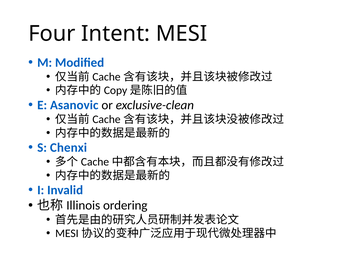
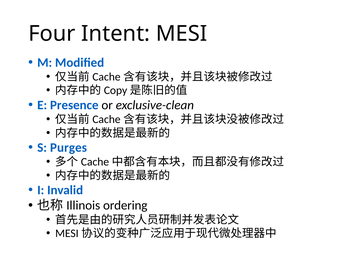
Asanovic: Asanovic -> Presence (74, 105)
Chenxi: Chenxi -> Purges (69, 148)
